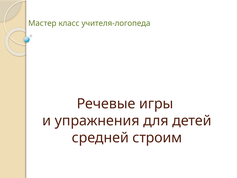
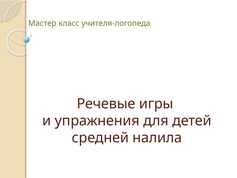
строим: строим -> налила (157, 137)
